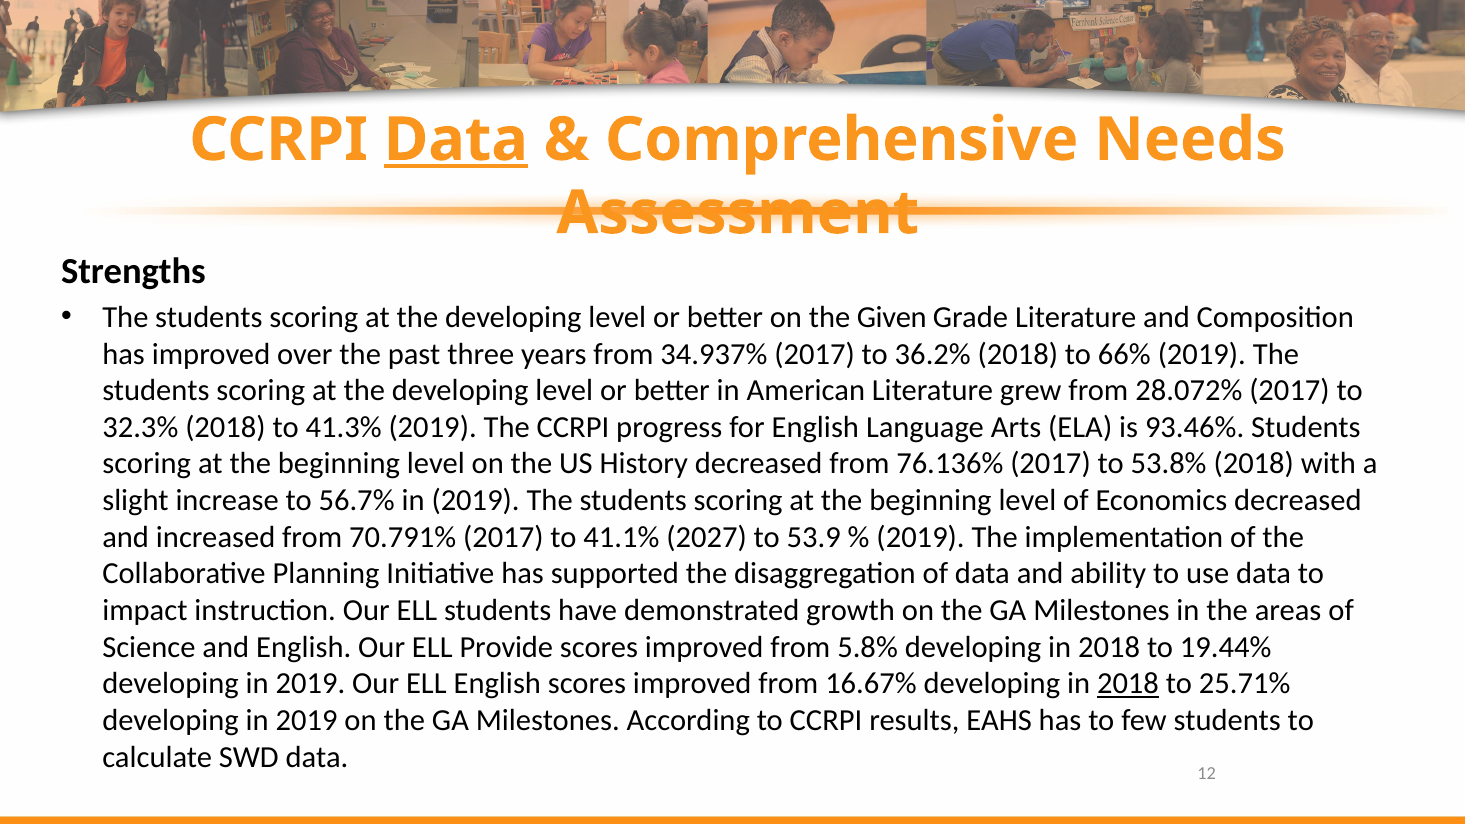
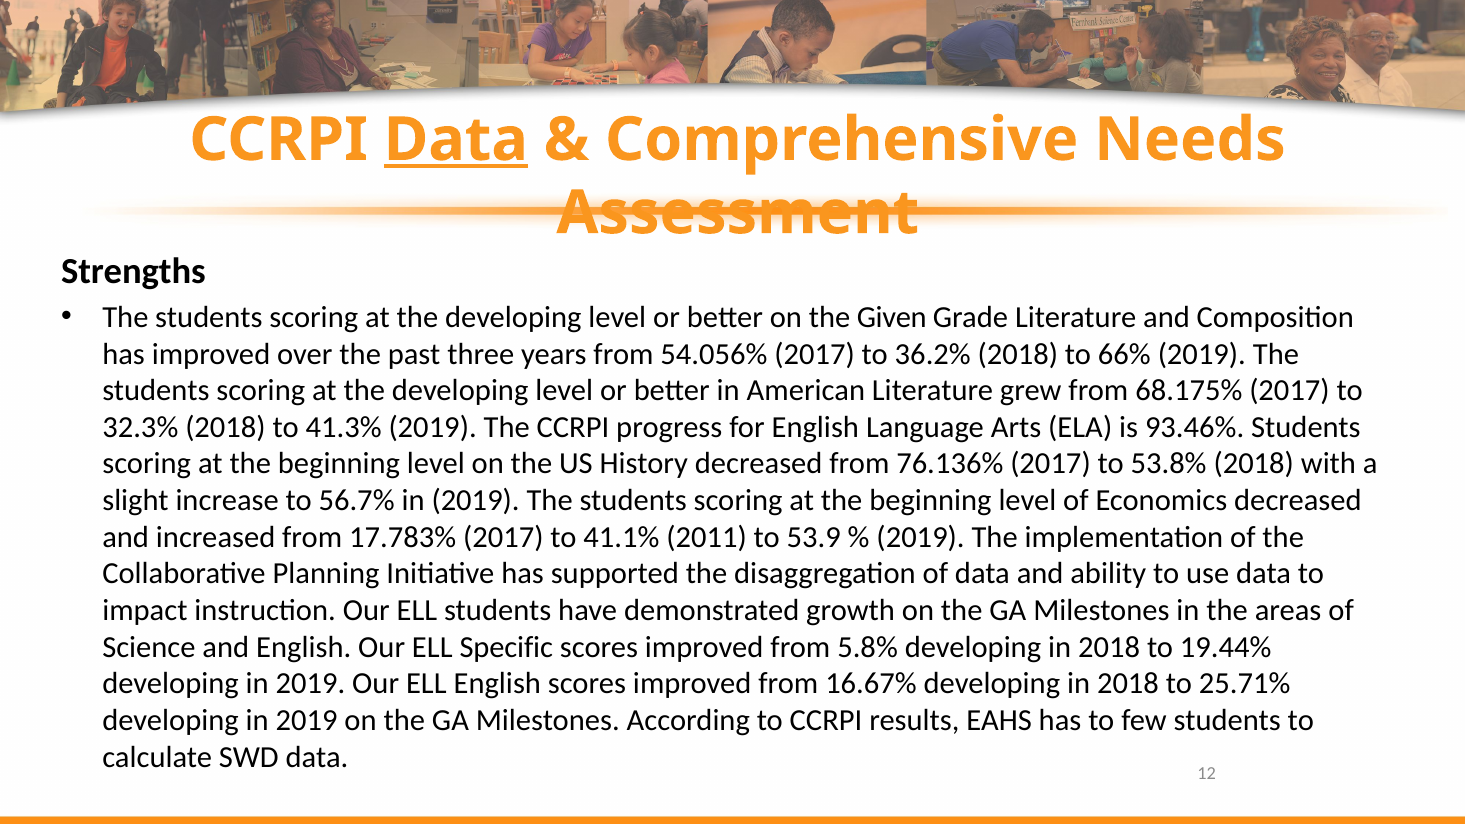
34.937%: 34.937% -> 54.056% (714, 354)
28.072%: 28.072% -> 68.175% (1189, 391)
70.791%: 70.791% -> 17.783% (403, 537)
2027: 2027 -> 2011 (707, 537)
Provide: Provide -> Specific (506, 647)
2018 underline: present -> none (1128, 684)
